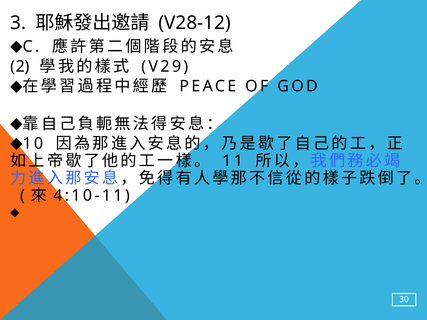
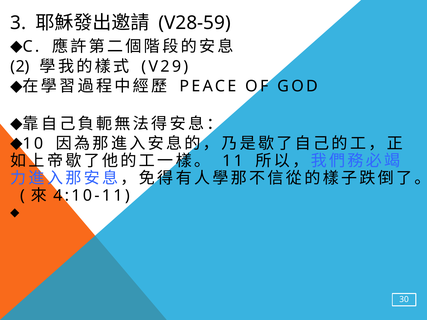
V28-12: V28-12 -> V28-59 (195, 23)
